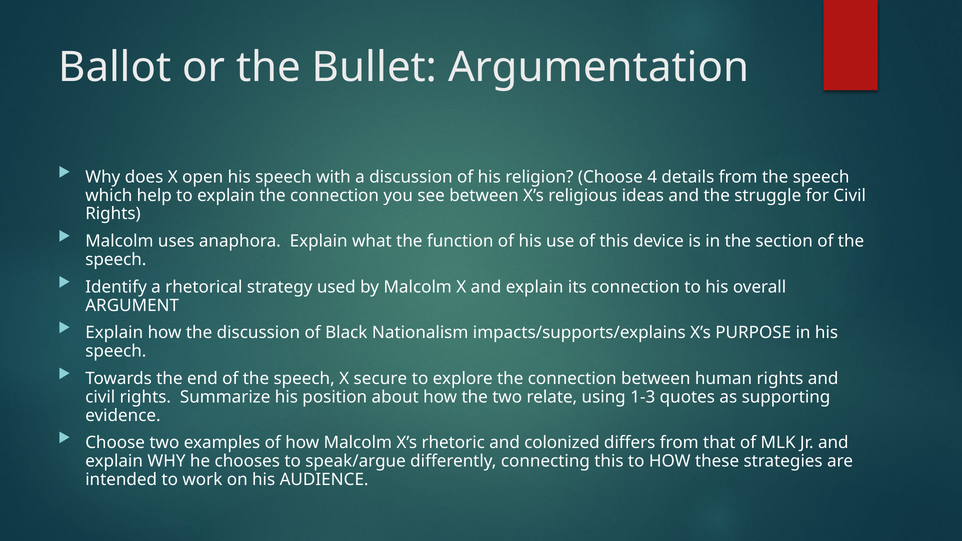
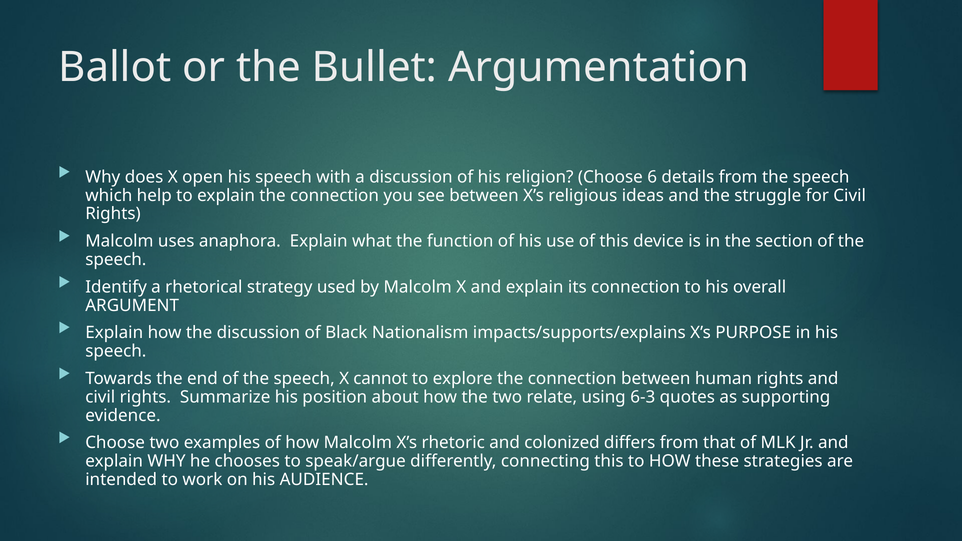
4: 4 -> 6 (652, 177)
secure: secure -> cannot (381, 379)
1-3: 1-3 -> 6-3 (643, 397)
